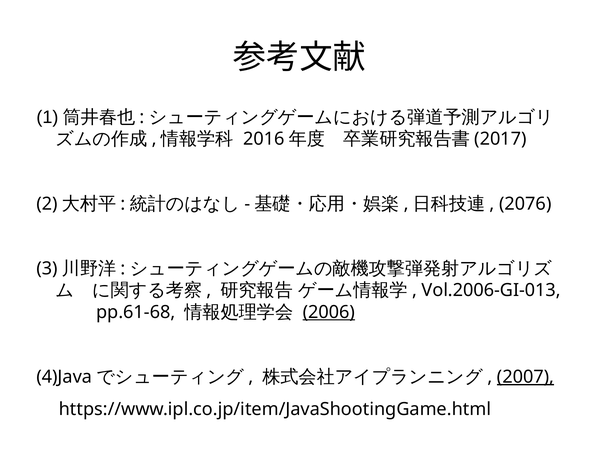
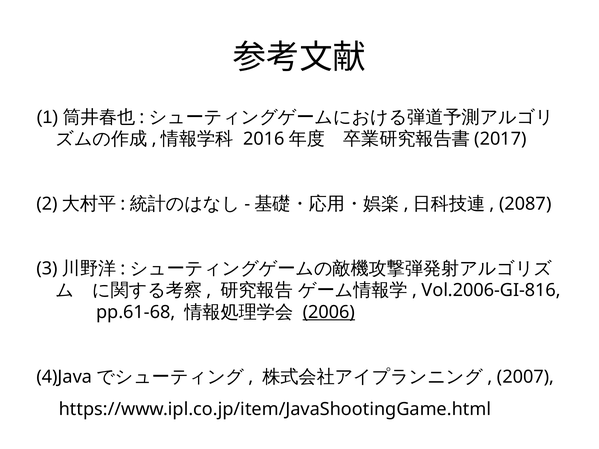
2076: 2076 -> 2087 (525, 204)
Vol.2006-GI-013: Vol.2006-GI-013 -> Vol.2006-GI-816 (491, 290)
2007 underline: present -> none (526, 377)
